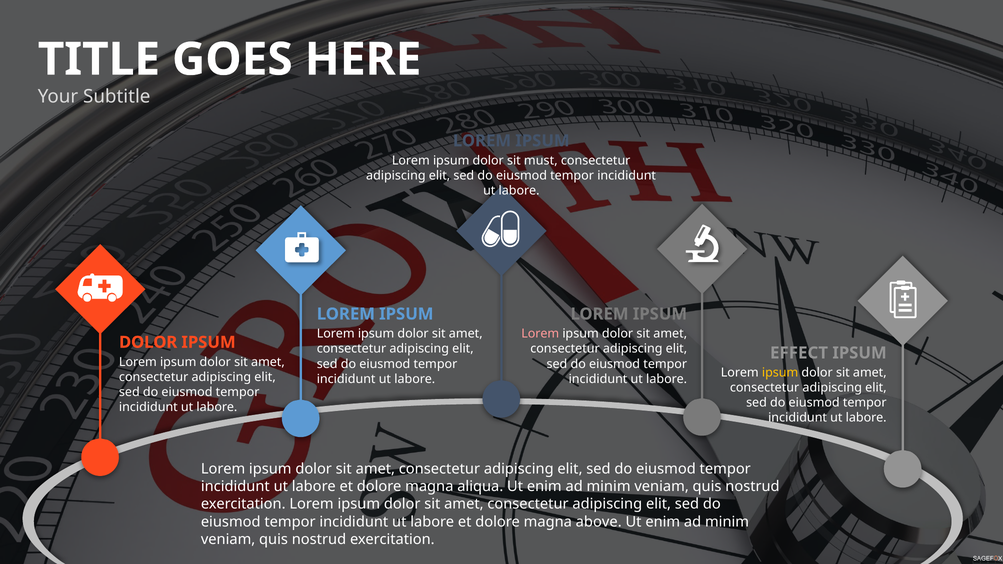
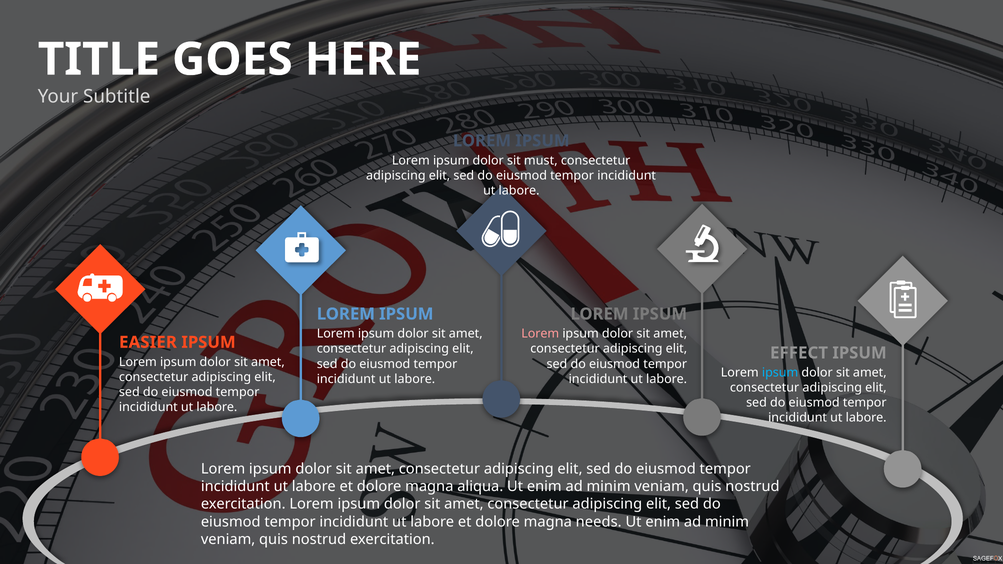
DOLOR: DOLOR -> EASIER (148, 342)
ipsum colour: yellow -> light blue (780, 373)
above: above -> needs (599, 522)
